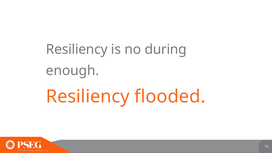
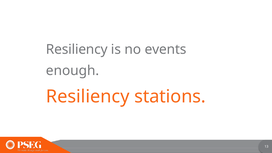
during: during -> events (166, 49)
flooded: flooded -> stations (170, 96)
